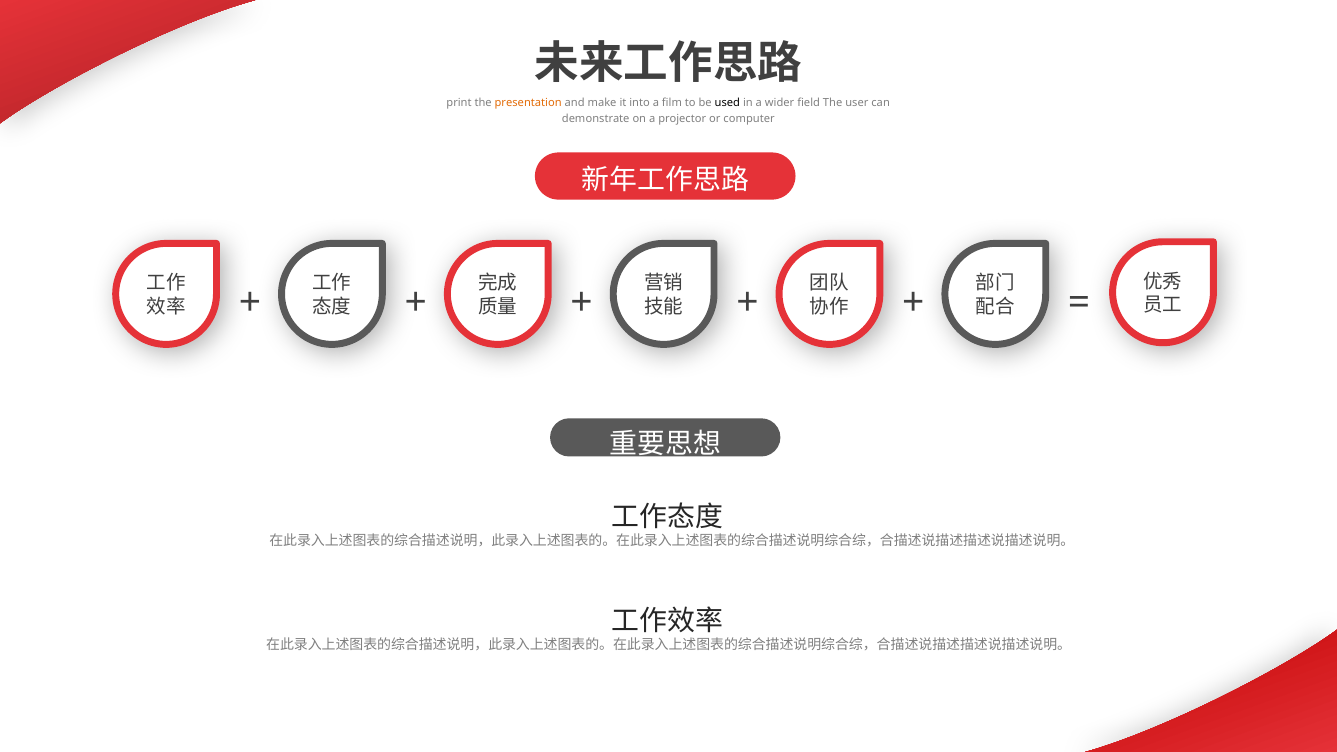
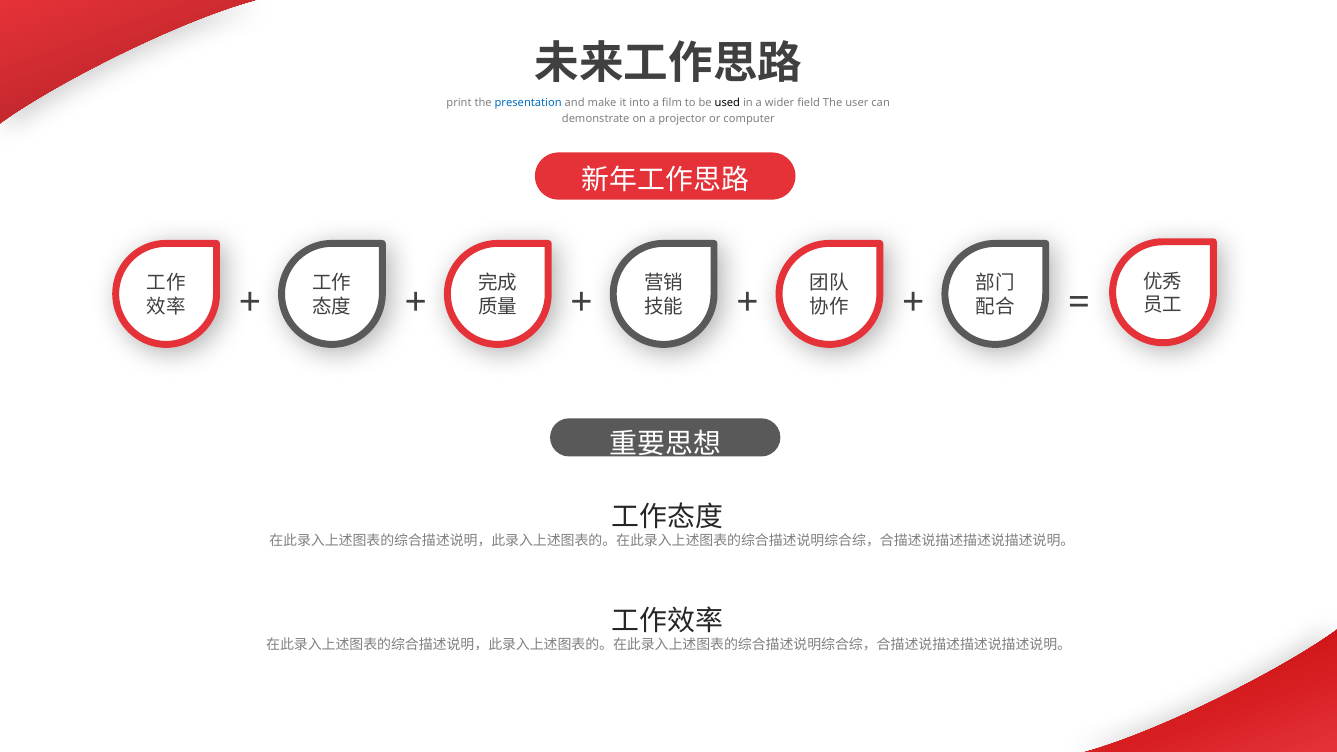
presentation colour: orange -> blue (528, 103)
